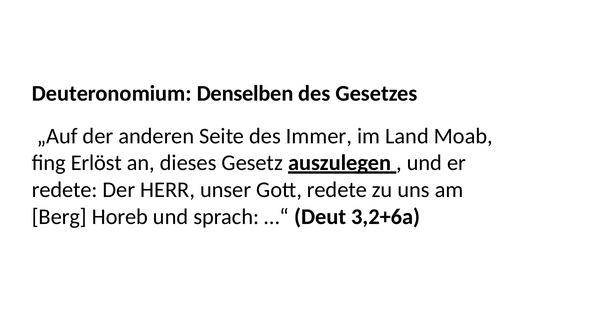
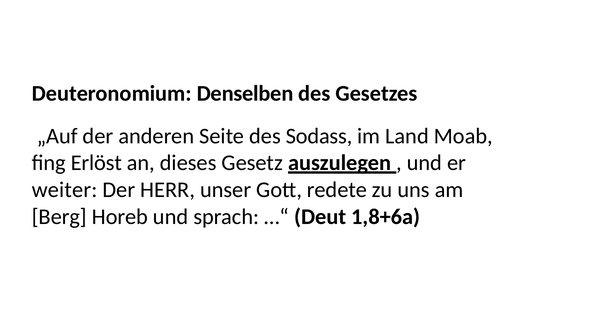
Immer: Immer -> Sodass (319, 136)
redete: redete -> weiter (65, 190)
3,2+6a: 3,2+6a -> 1,8+6a (386, 217)
